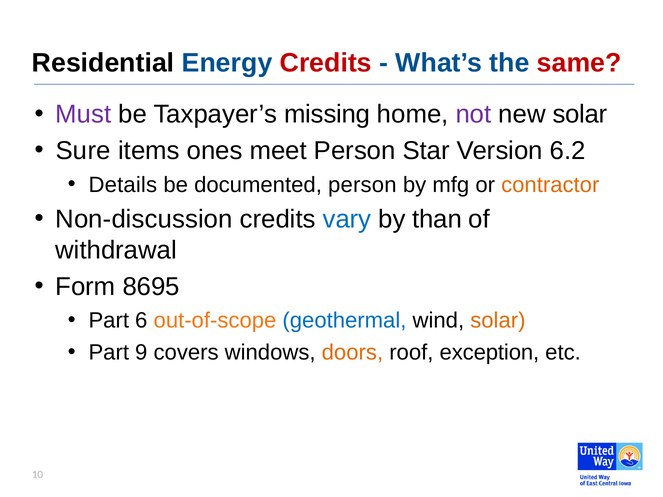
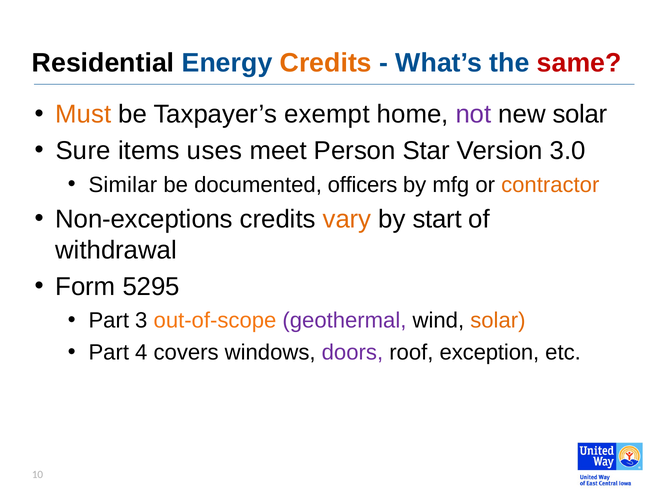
Credits colour: red -> orange (326, 63)
Must colour: purple -> orange (83, 115)
missing: missing -> exempt (327, 115)
ones: ones -> uses (215, 151)
6.2: 6.2 -> 3.0 (568, 151)
Details: Details -> Similar (123, 185)
documented person: person -> officers (363, 185)
Non-discussion: Non-discussion -> Non-exceptions (144, 219)
vary colour: blue -> orange (347, 219)
than: than -> start (437, 219)
8695: 8695 -> 5295 (151, 287)
6: 6 -> 3 (141, 321)
geothermal colour: blue -> purple (344, 321)
9: 9 -> 4 (141, 353)
doors colour: orange -> purple (352, 353)
